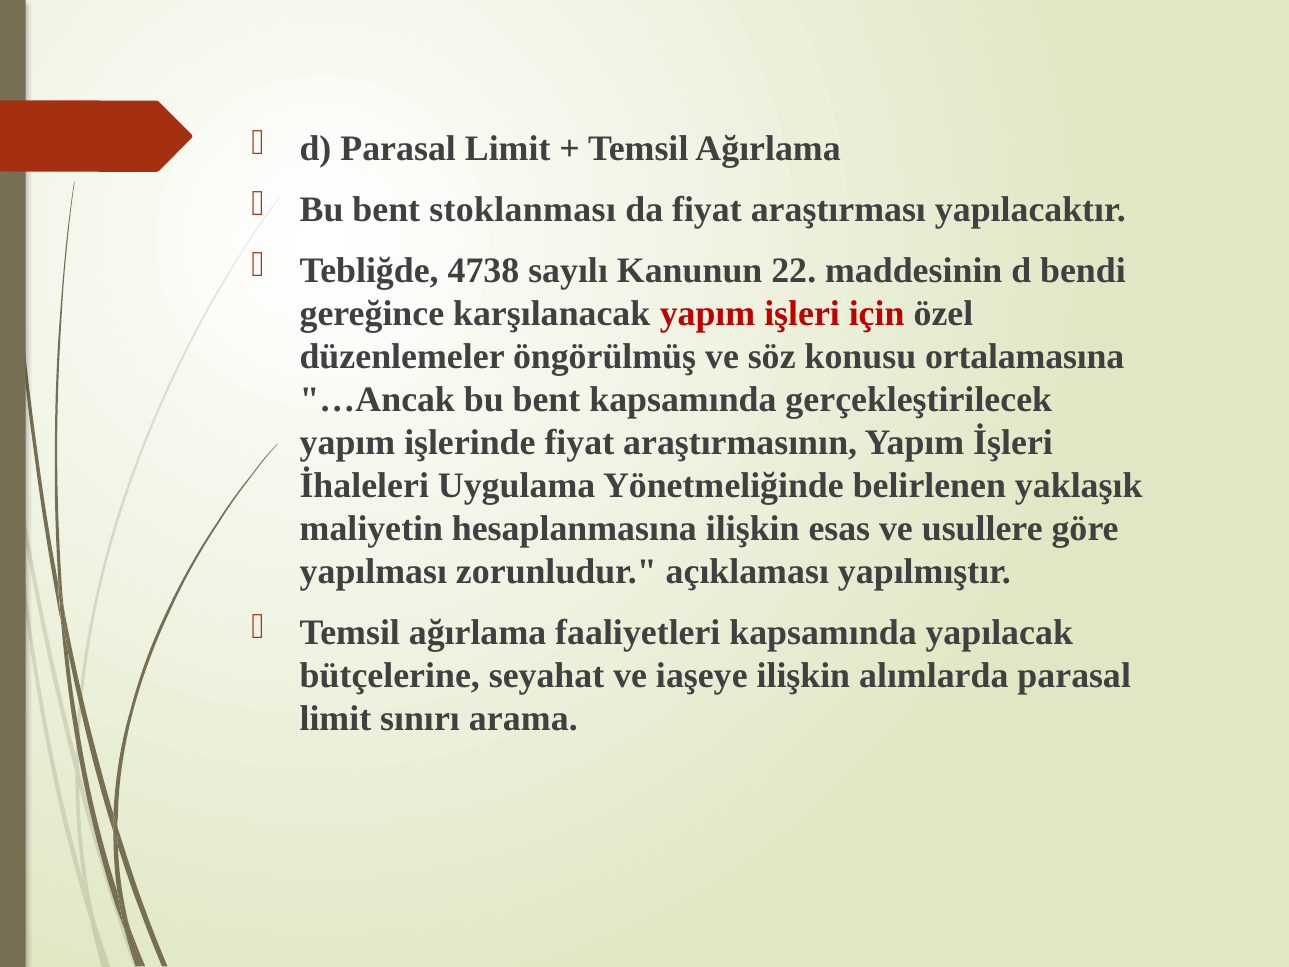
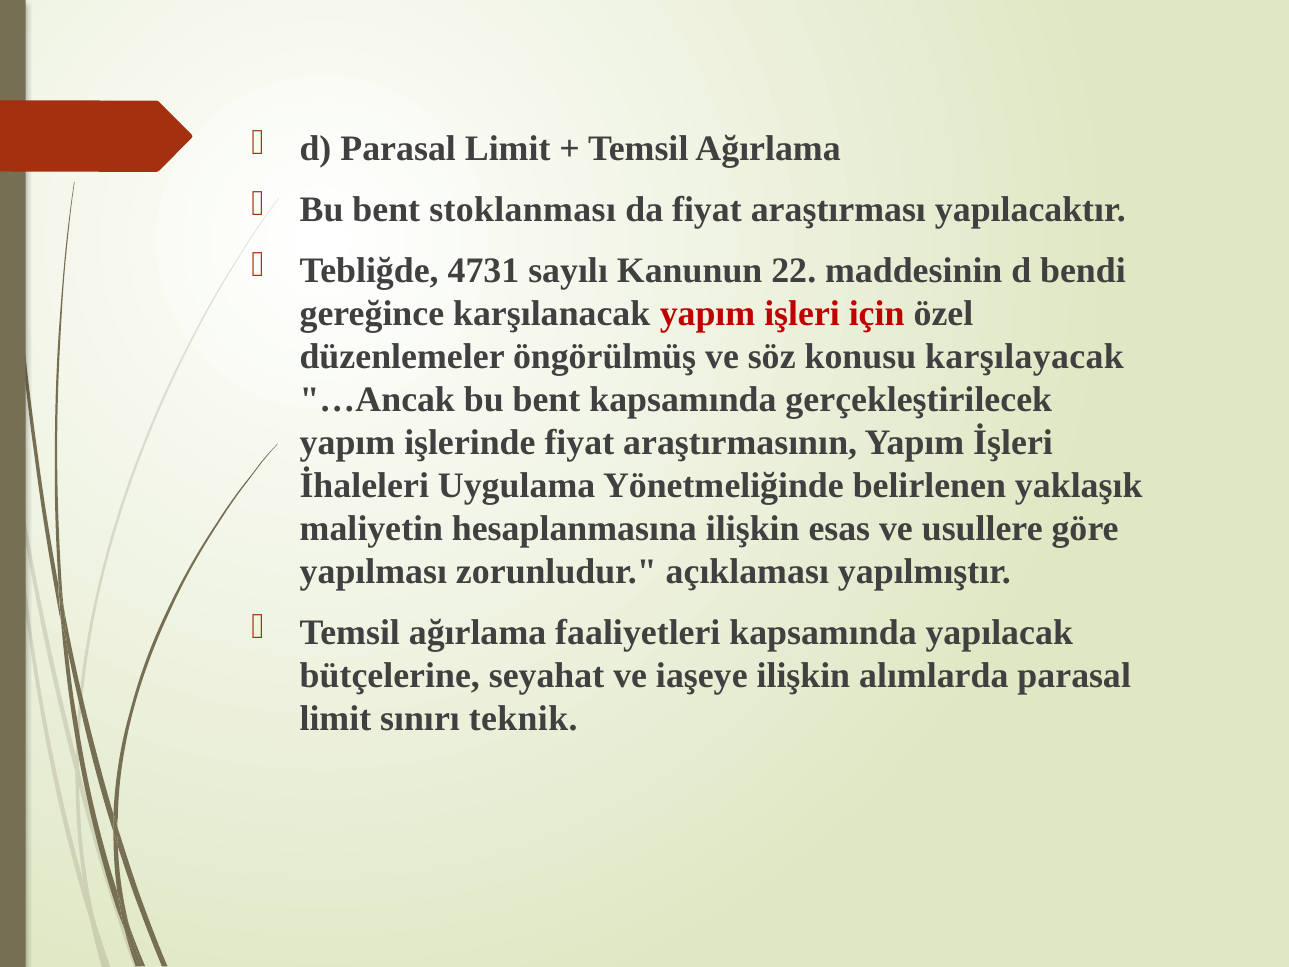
4738: 4738 -> 4731 (483, 270)
ortalamasına: ortalamasına -> karşılayacak (1024, 356)
arama: arama -> teknik (523, 719)
